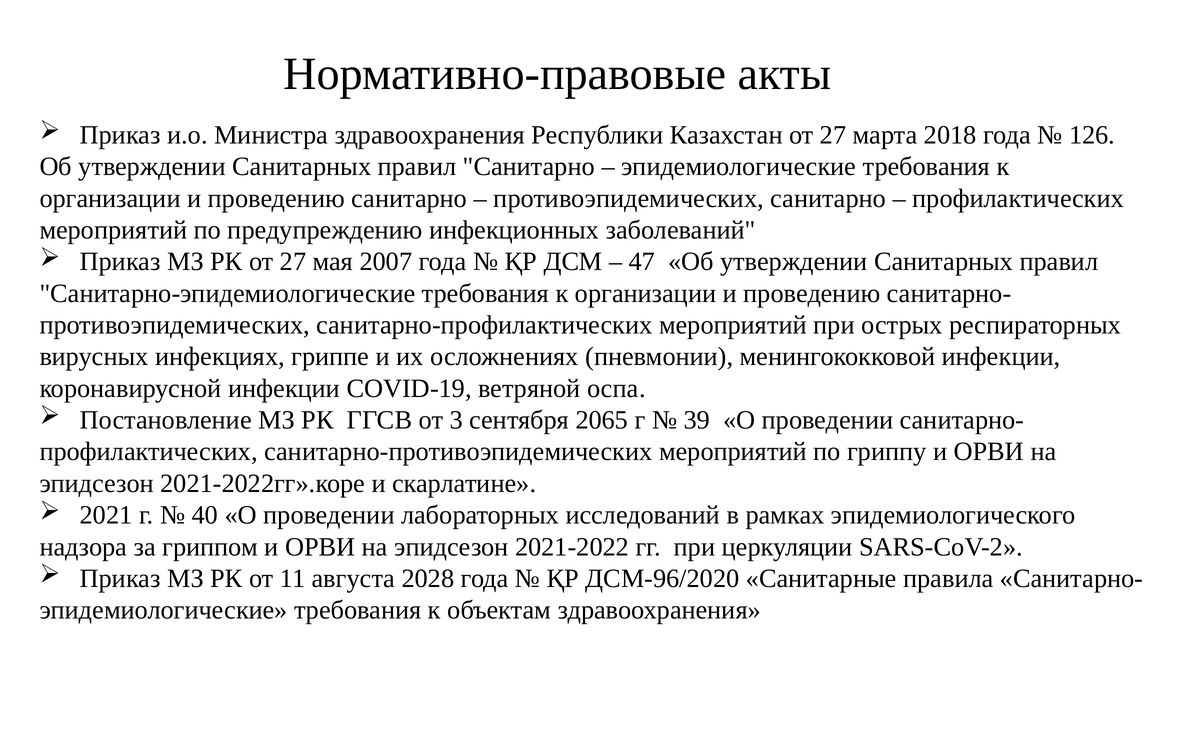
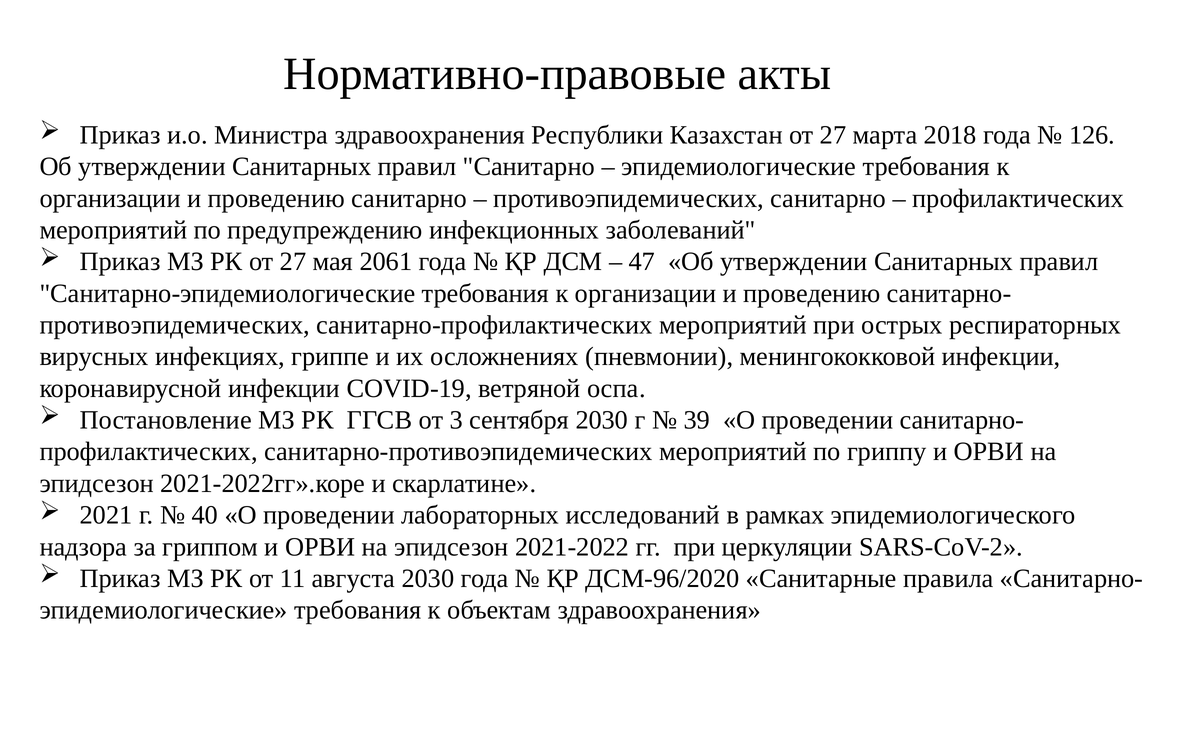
2007: 2007 -> 2061 (386, 262)
сентября 2065: 2065 -> 2030 (602, 420)
августа 2028: 2028 -> 2030 (428, 579)
